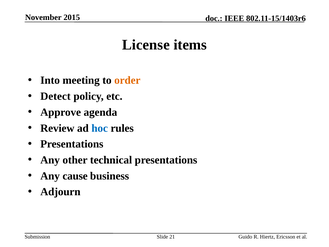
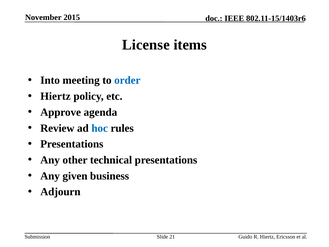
order colour: orange -> blue (127, 80)
Detect: Detect -> Hiertz (55, 96)
cause: cause -> given (75, 176)
